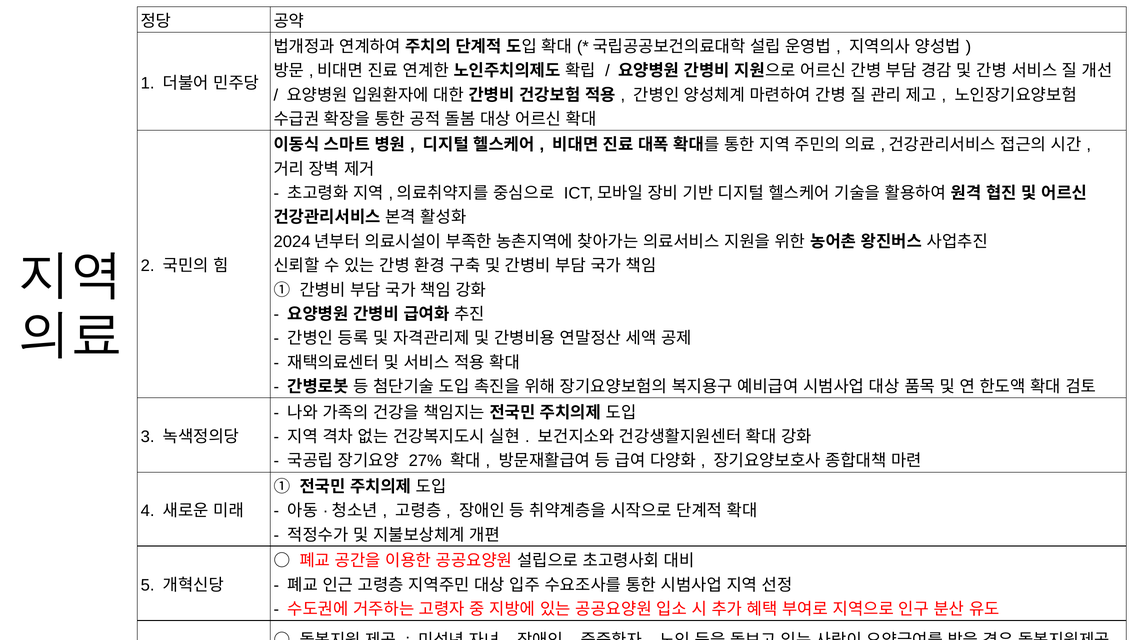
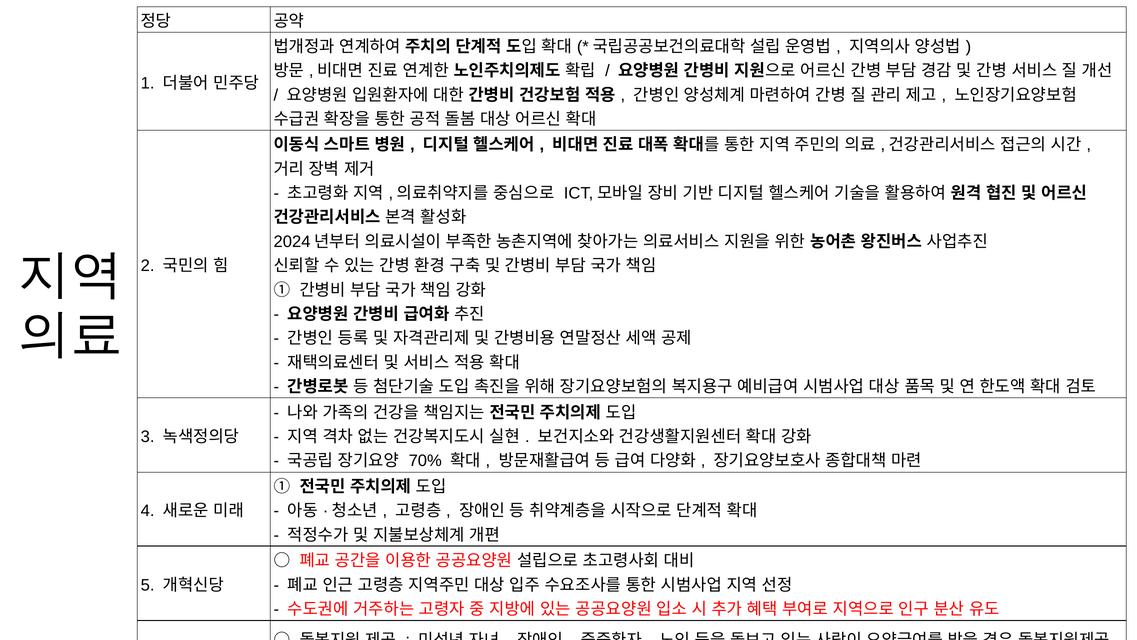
27%: 27% -> 70% (425, 461)
